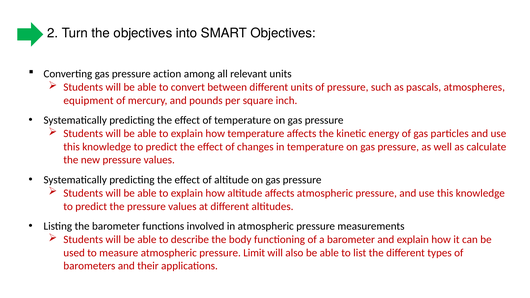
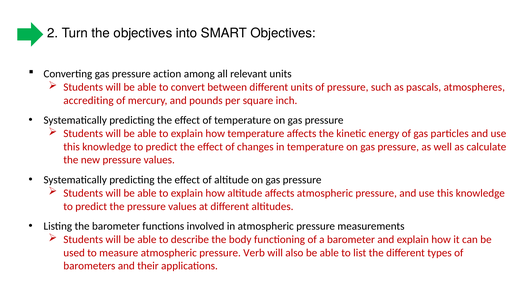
equipment: equipment -> accrediting (89, 100)
Limit: Limit -> Verb (254, 253)
